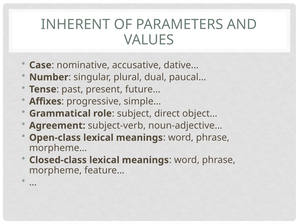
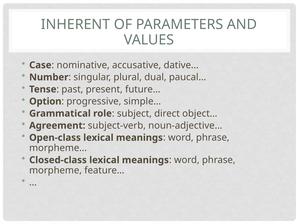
Affixes: Affixes -> Option (45, 101)
